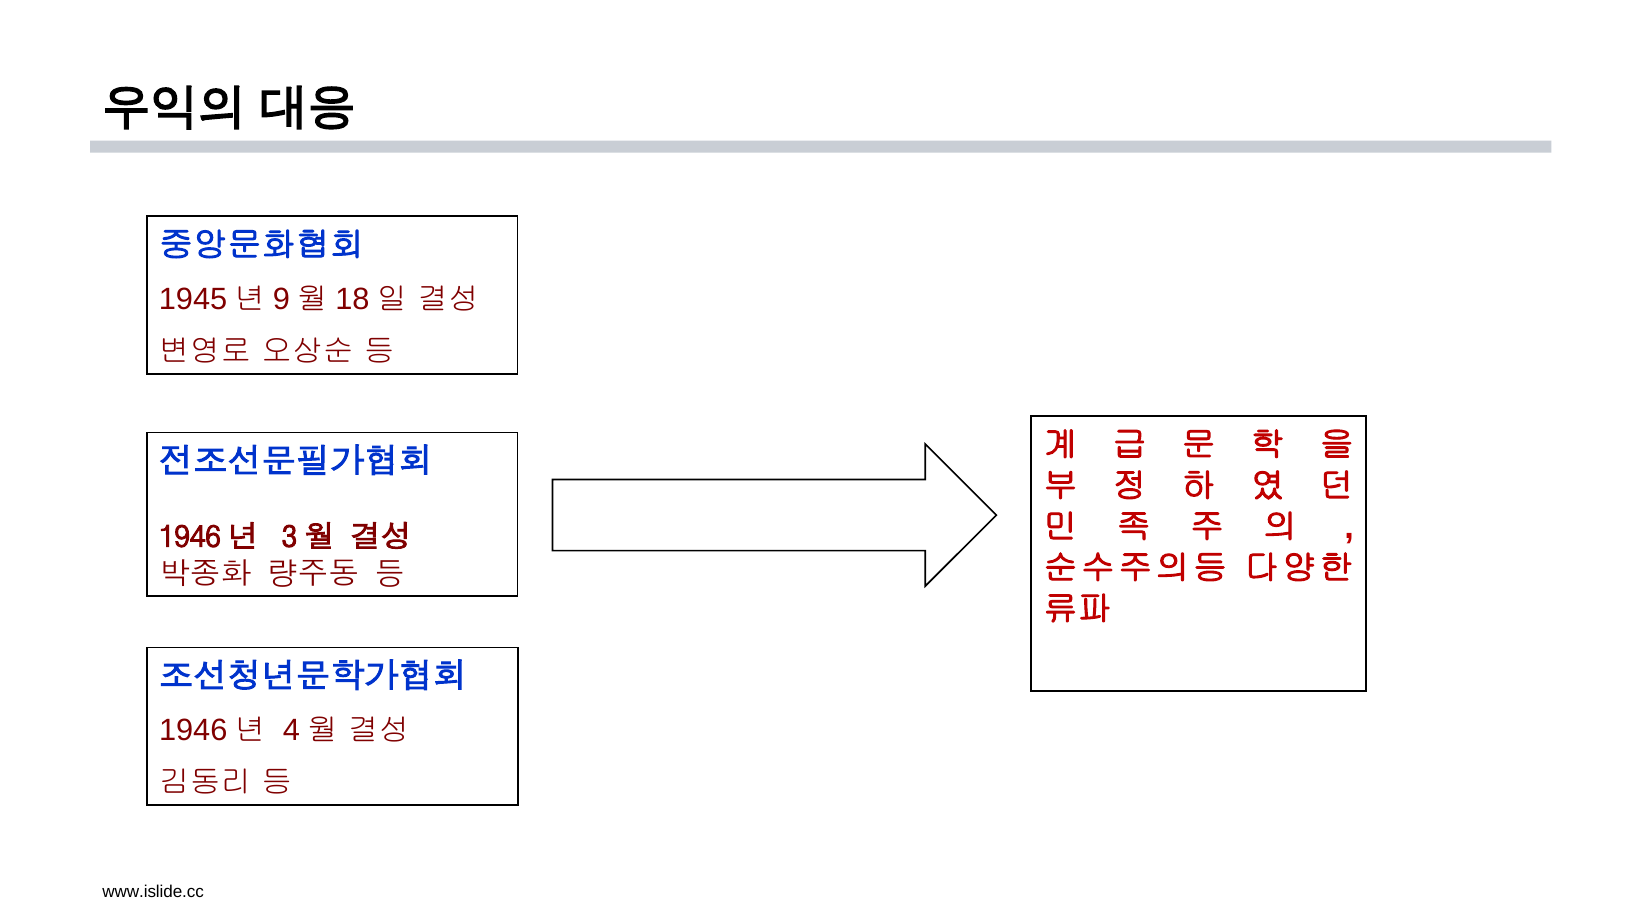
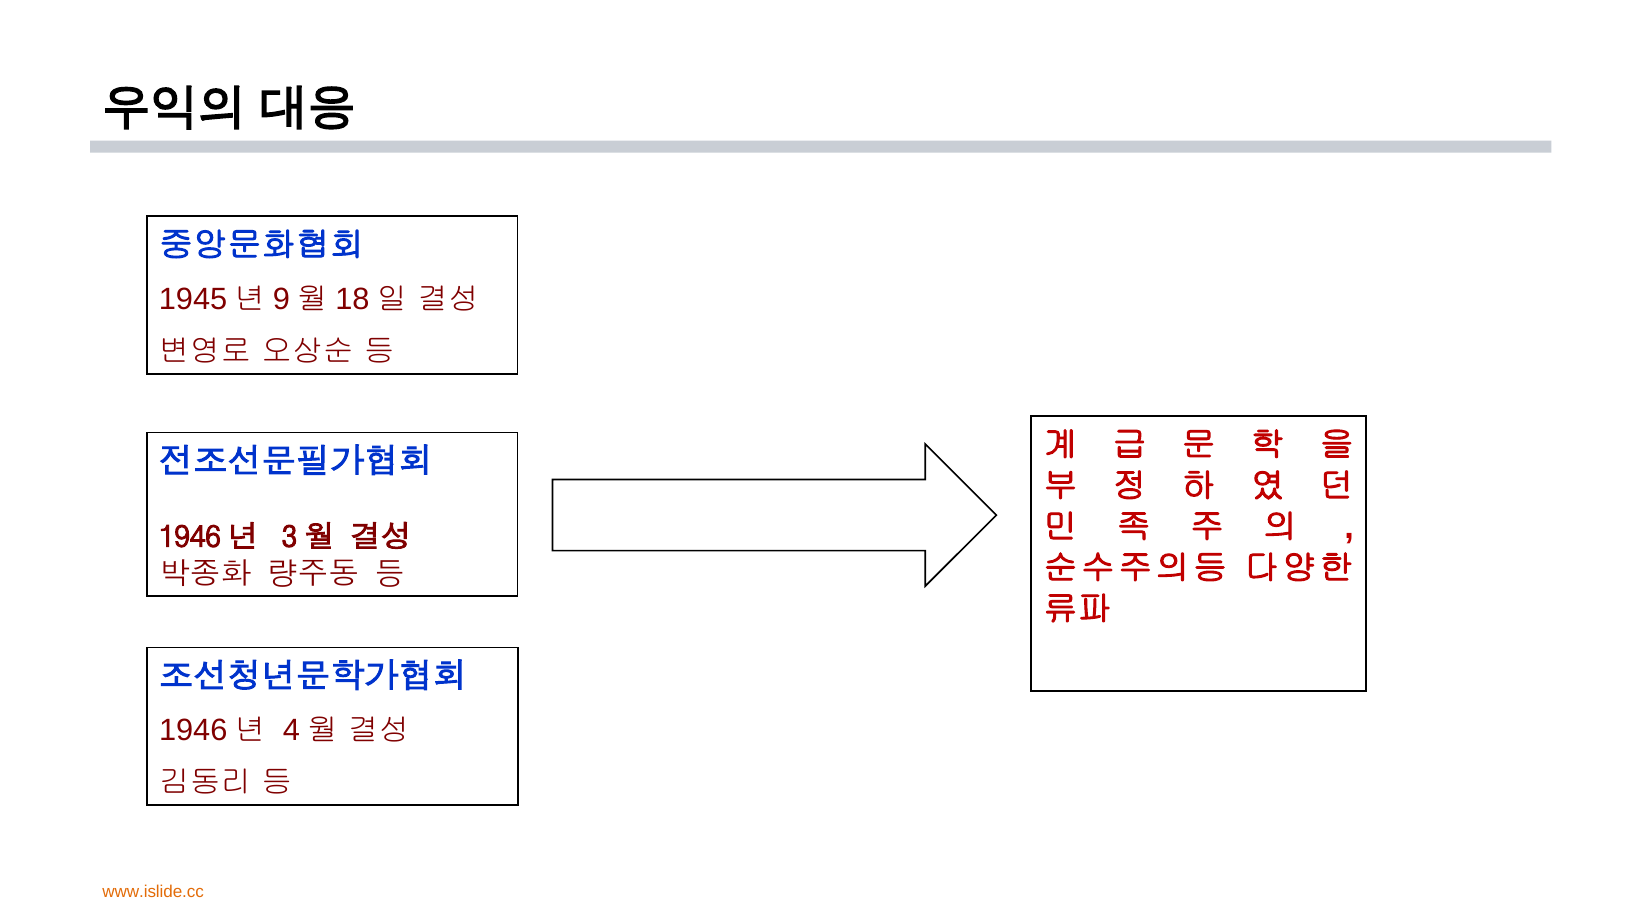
www.islide.cc colour: black -> orange (153, 892)
